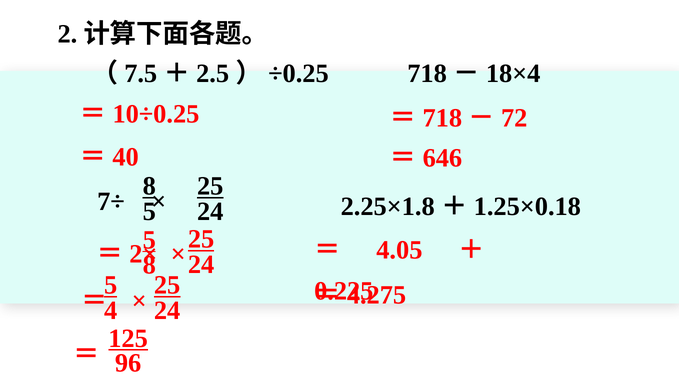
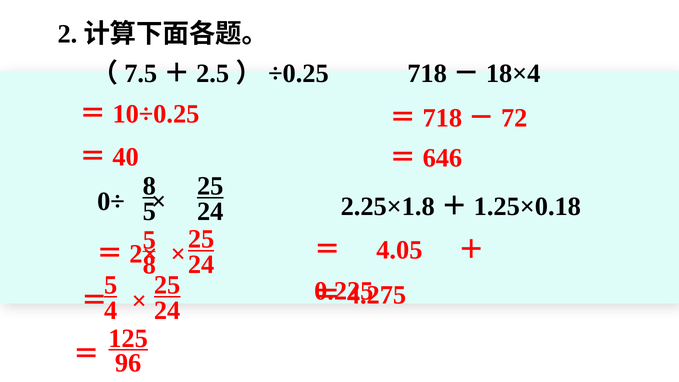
7÷: 7÷ -> 0÷ (111, 202)
